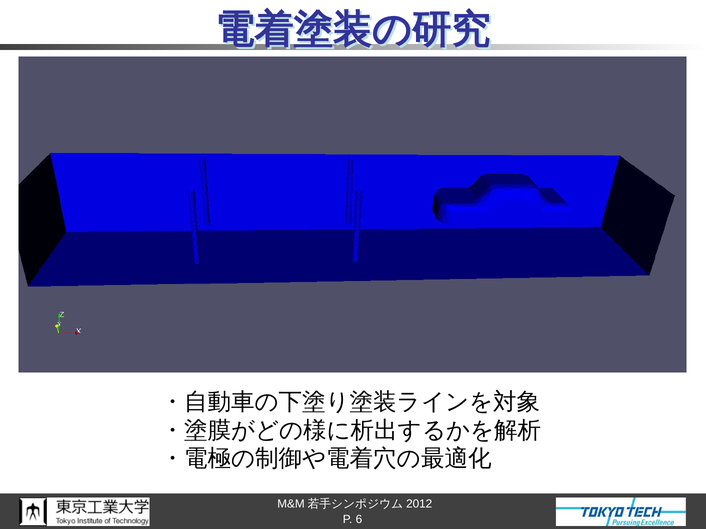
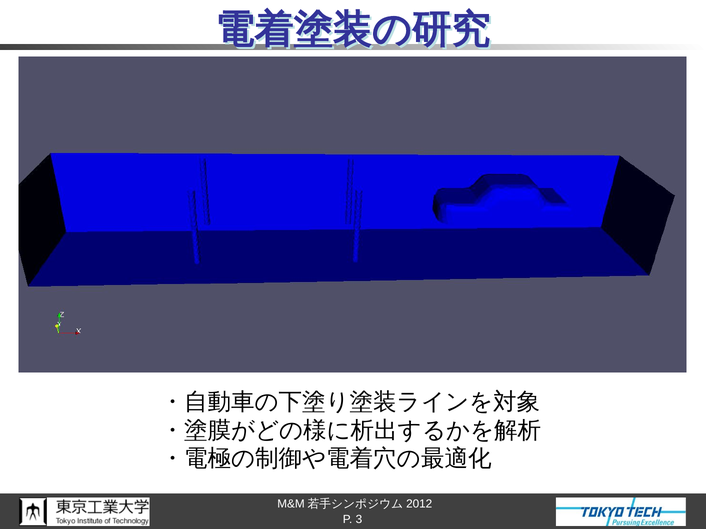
6: 6 -> 3 (359, 520)
